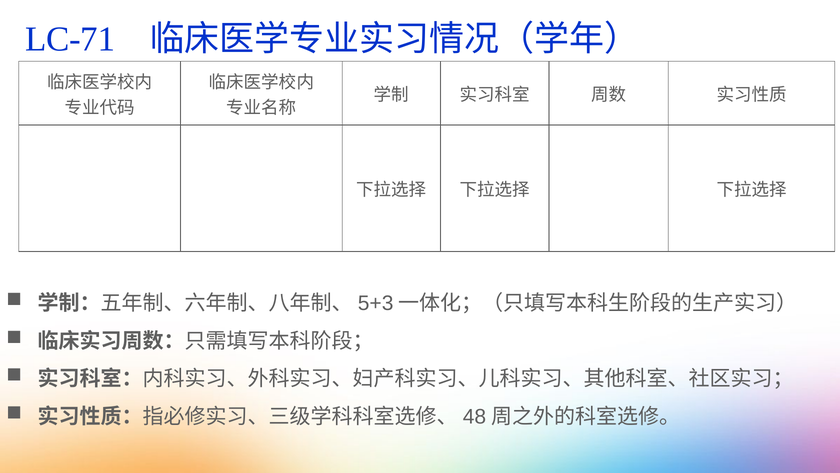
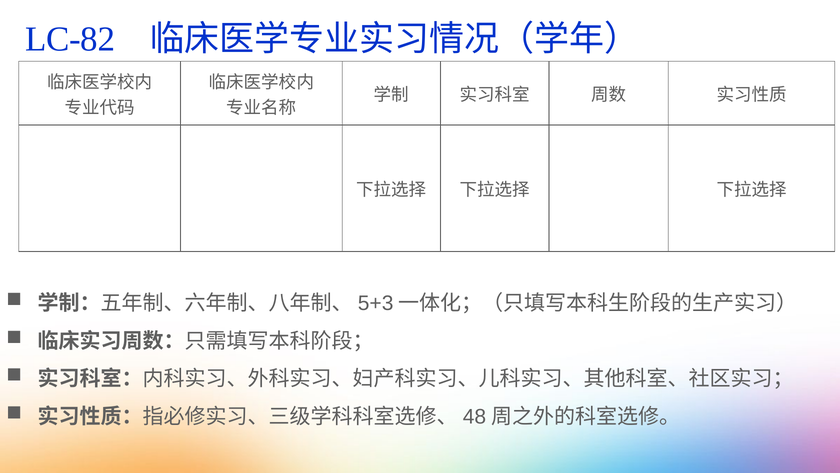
LC-71: LC-71 -> LC-82 (70, 39)
